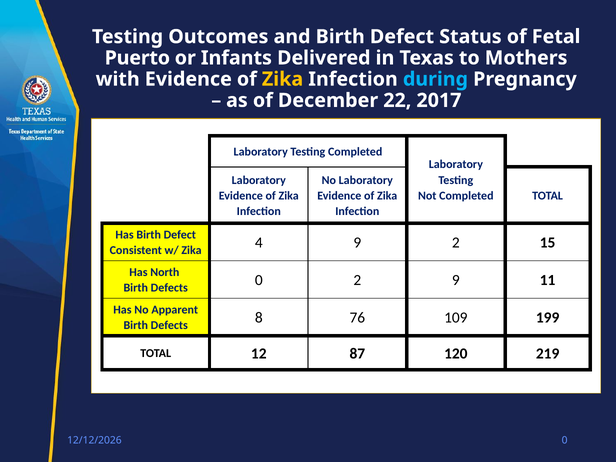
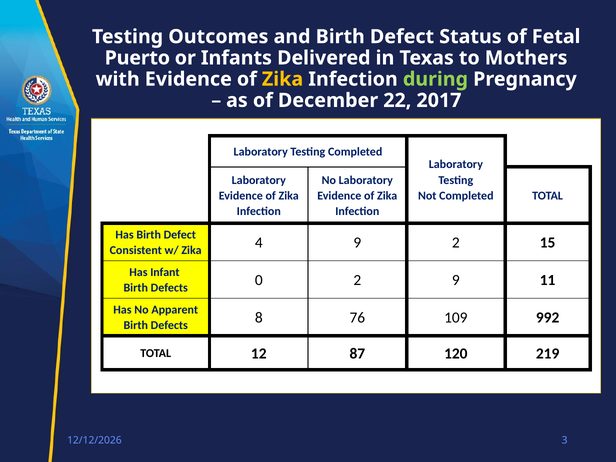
during colour: light blue -> light green (435, 79)
North: North -> Infant (165, 272)
199: 199 -> 992 (548, 318)
0: 0 -> 3 (565, 440)
